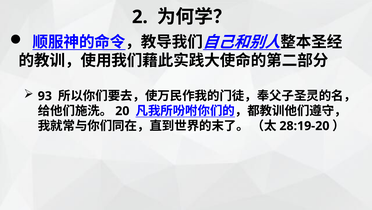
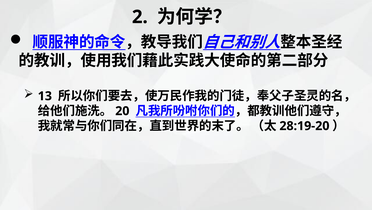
93: 93 -> 13 (45, 96)
